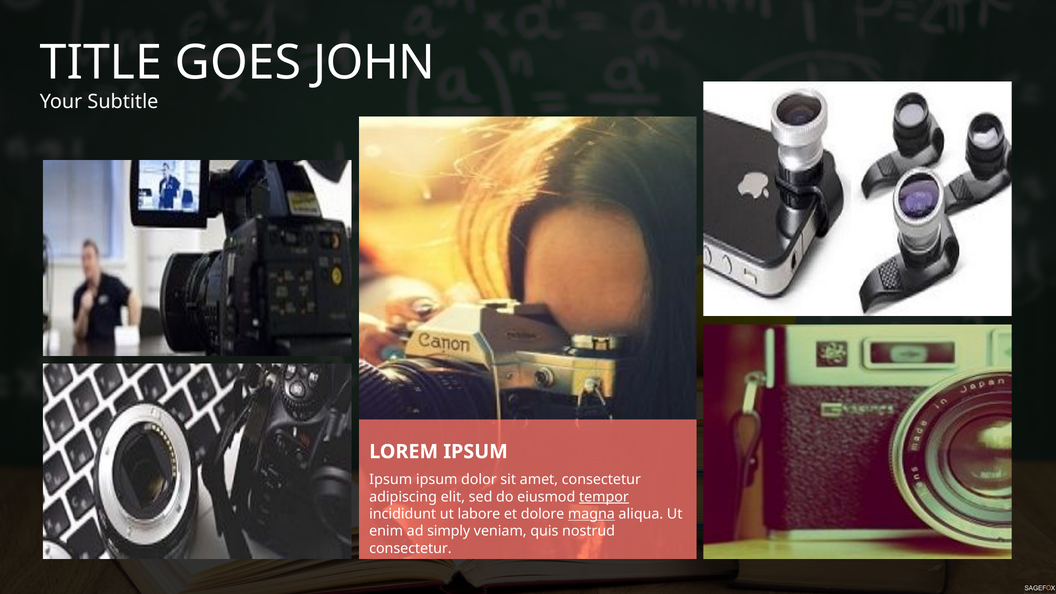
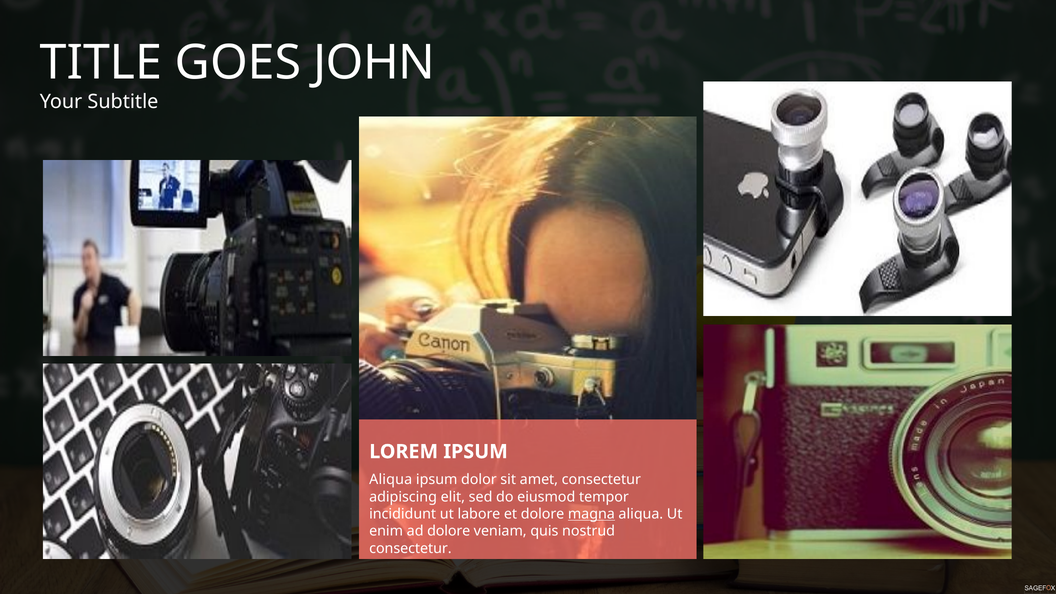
Ipsum: Ipsum -> Aliqua (391, 480)
tempor underline: present -> none (604, 497)
ad simply: simply -> dolore (449, 531)
